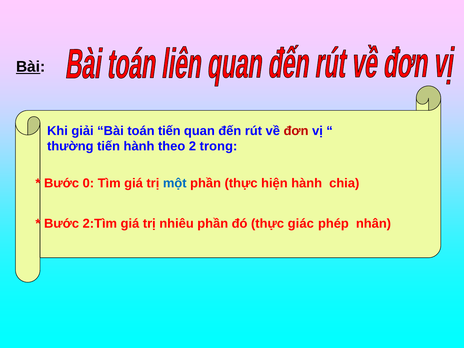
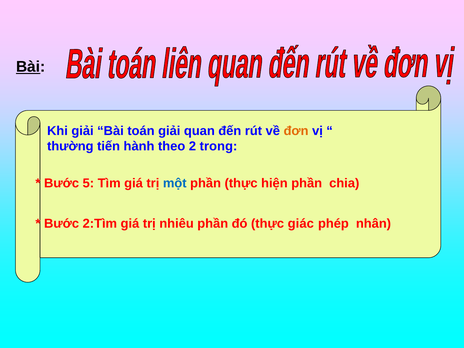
toán tiến: tiến -> giải (169, 131)
đơn colour: red -> orange (296, 131)
0: 0 -> 5 (88, 183)
hiện hành: hành -> phần (307, 183)
